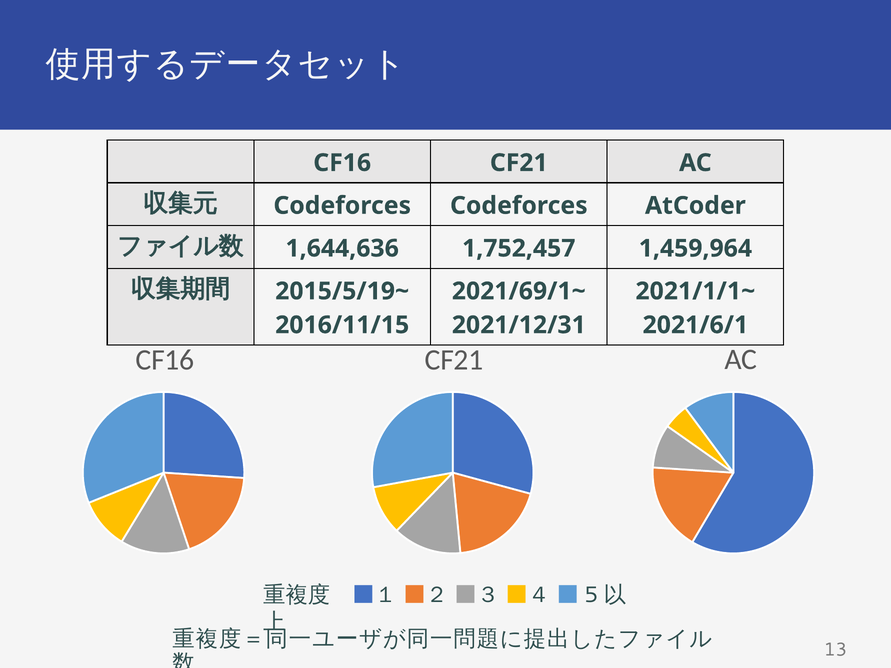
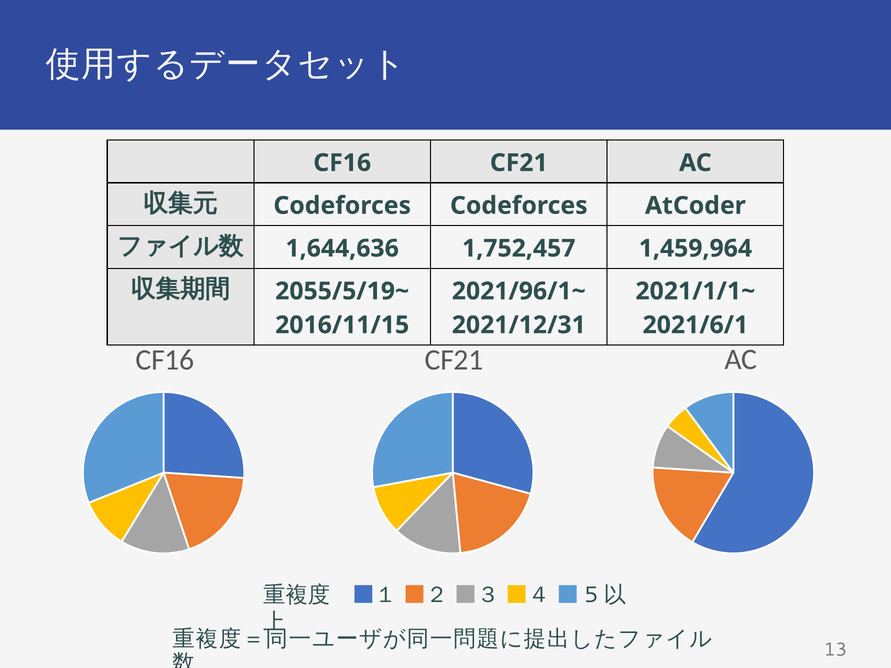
2015/5/19~: 2015/5/19~ -> 2055/5/19~ (342, 291)
2021/69/1~: 2021/69/1~ -> 2021/96/1~ (519, 291)
